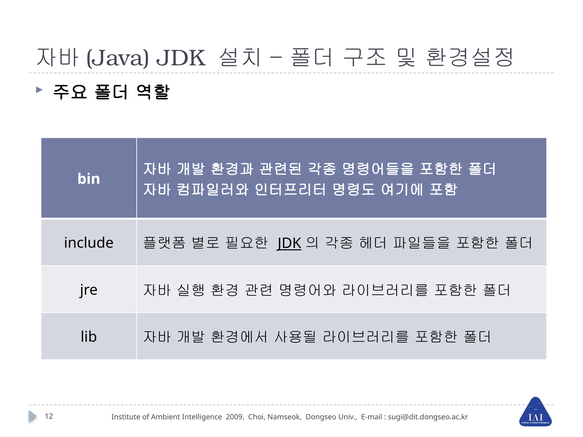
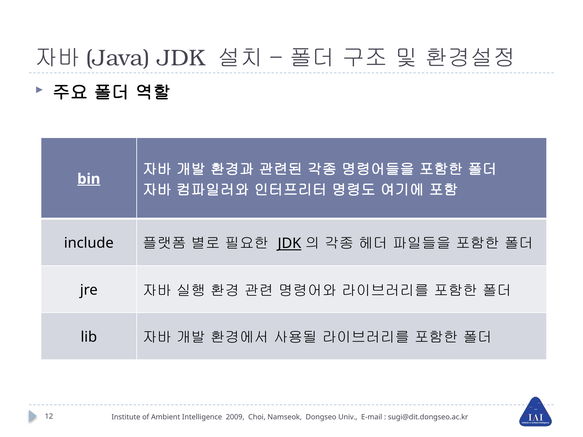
bin underline: none -> present (89, 179)
